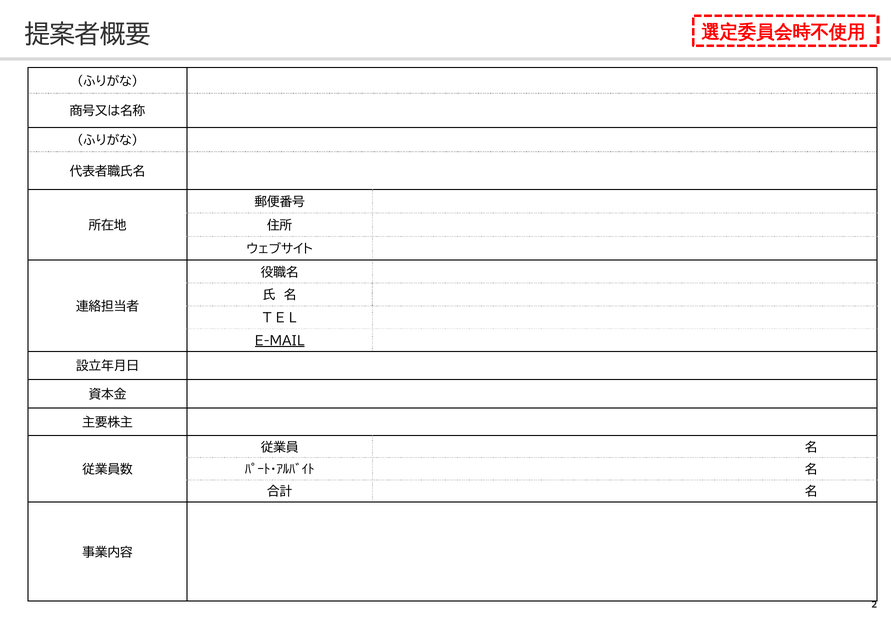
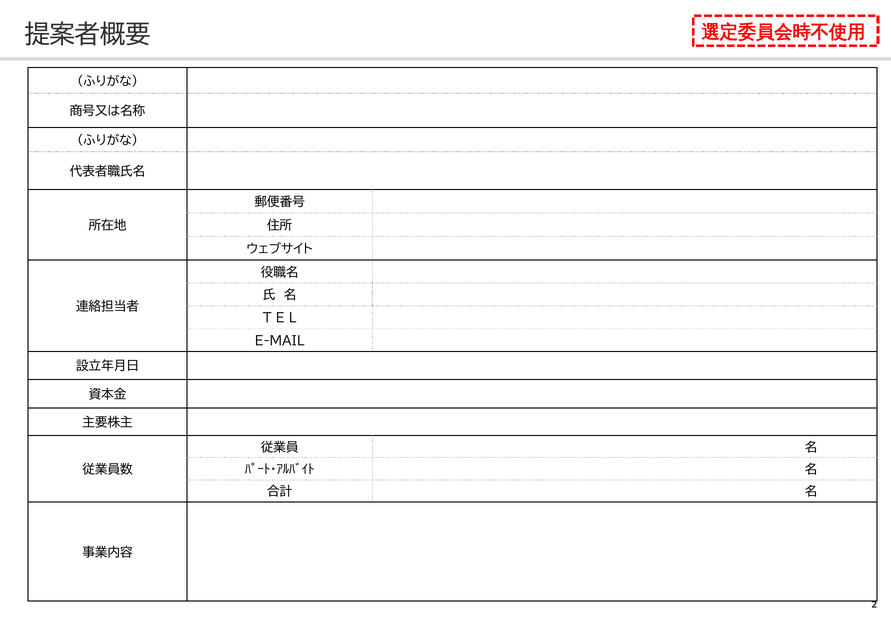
E-MAIL underline: present -> none (280, 341)
